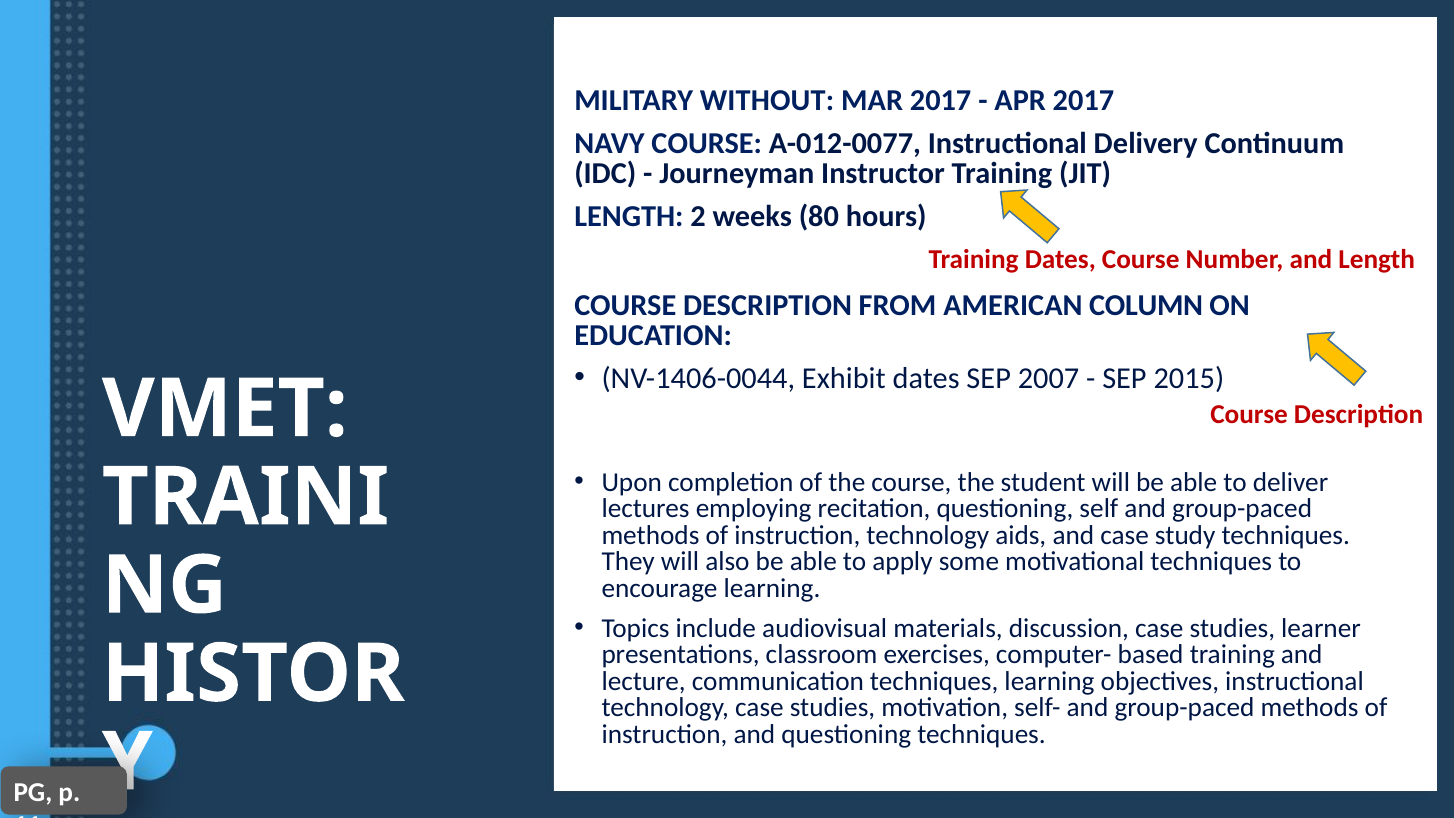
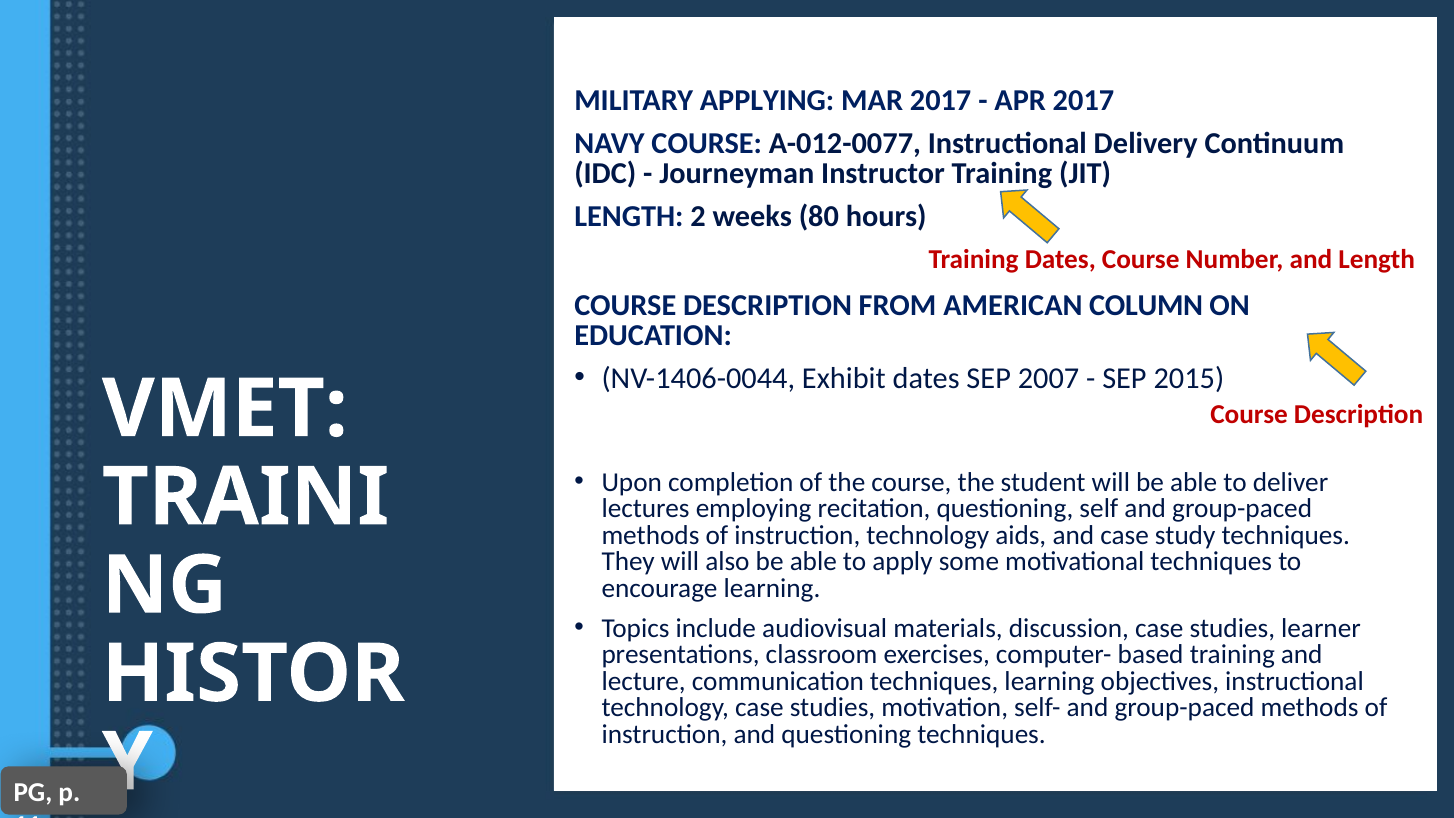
WITHOUT: WITHOUT -> APPLYING (767, 101)
